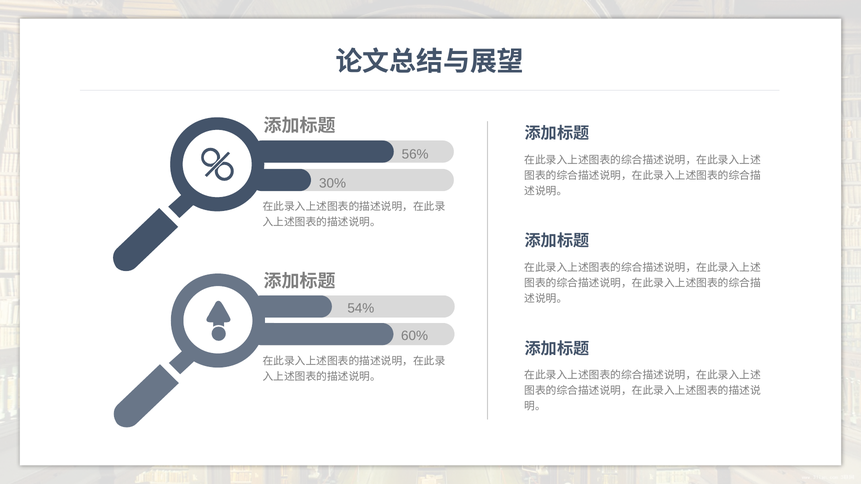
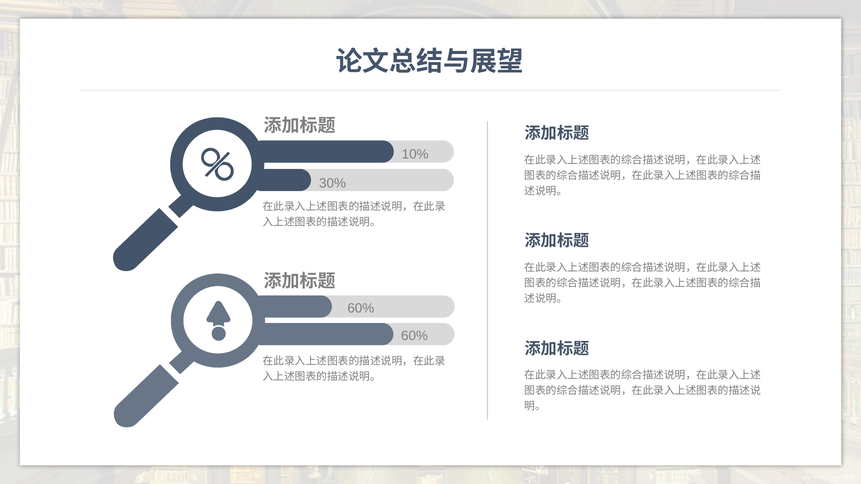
56%: 56% -> 10% (415, 154)
54%: 54% -> 60% (361, 308)
